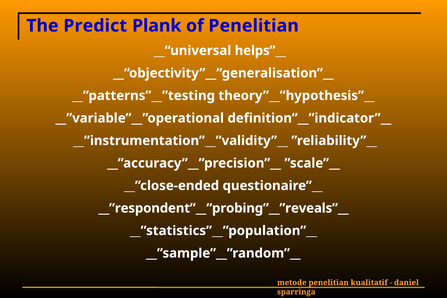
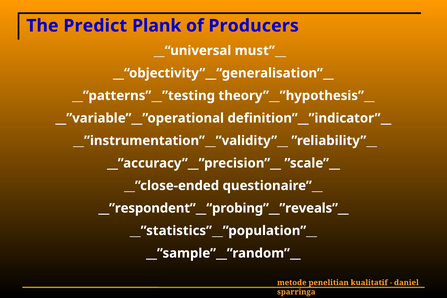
of Penelitian: Penelitian -> Producers (254, 26)
helps”__: helps”__ -> must”__ (260, 51)
